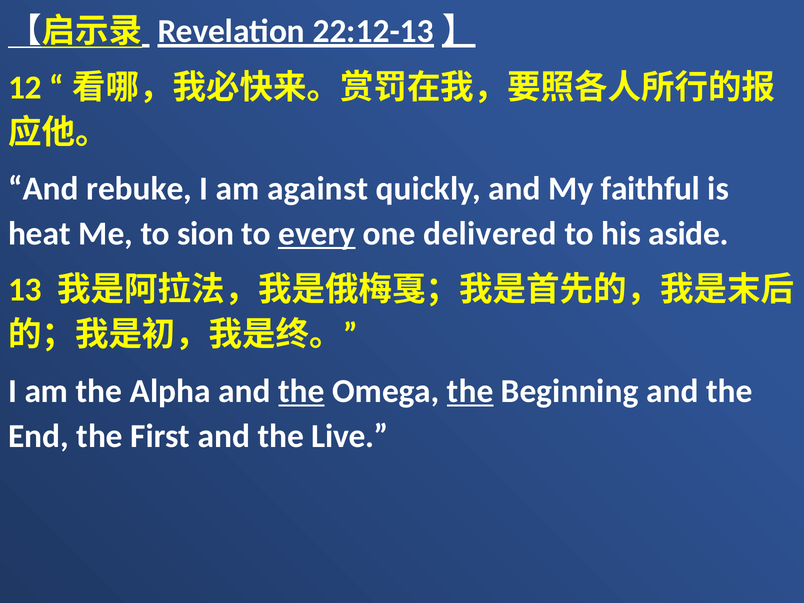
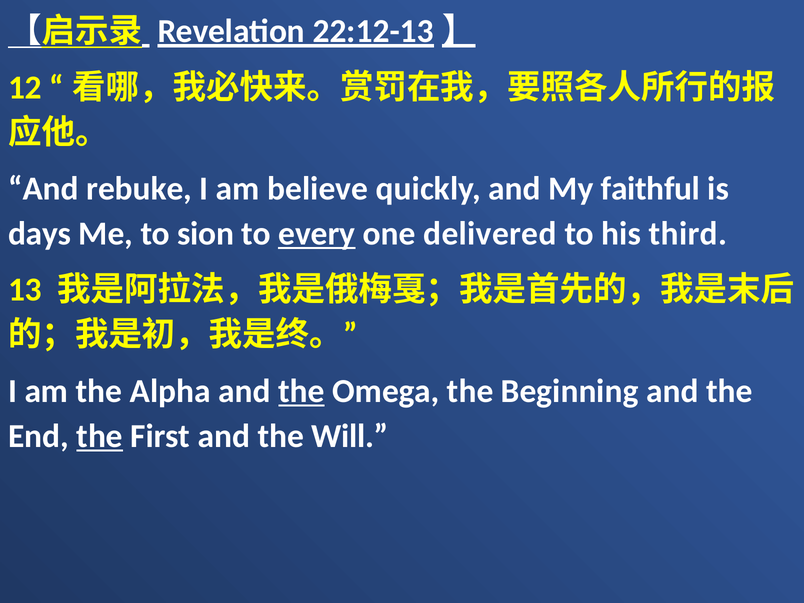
against: against -> believe (318, 189)
heat: heat -> days (40, 234)
aside: aside -> third (688, 234)
the underline: present -> none (470, 391)
the underline: none -> present (100, 436)
Live: Live -> Will (350, 436)
